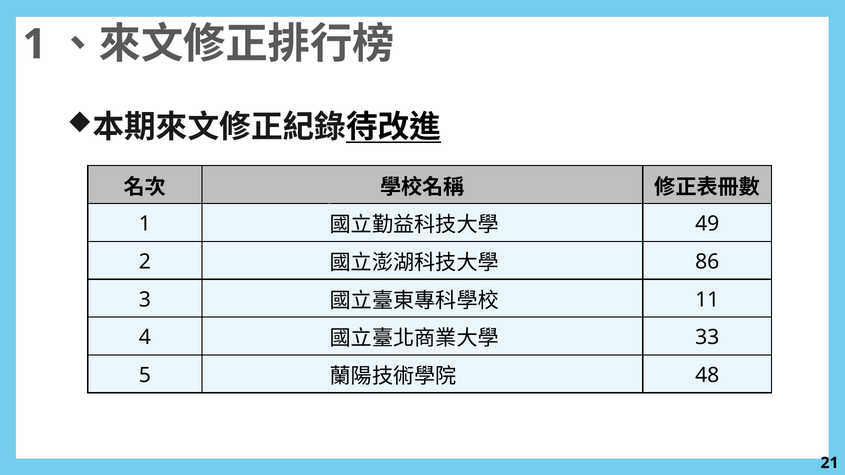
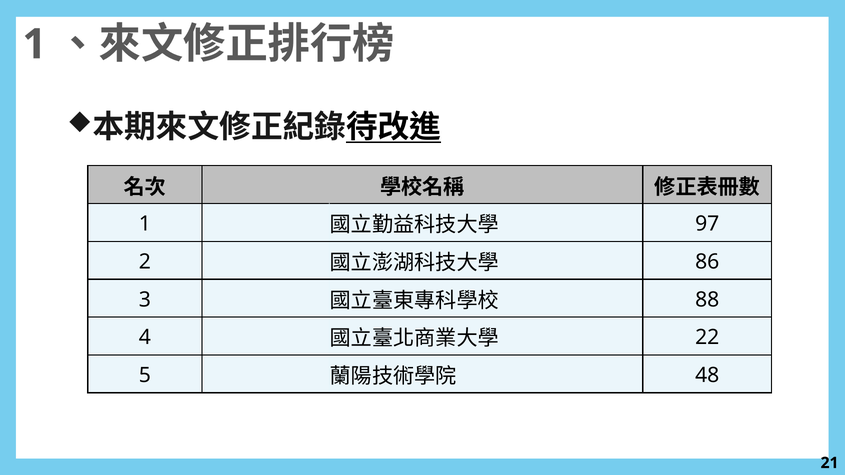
49: 49 -> 97 (707, 224)
11: 11 -> 88 (707, 300)
33: 33 -> 22 (707, 338)
